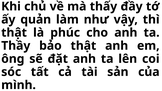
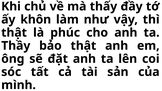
quản: quản -> khôn (36, 20)
